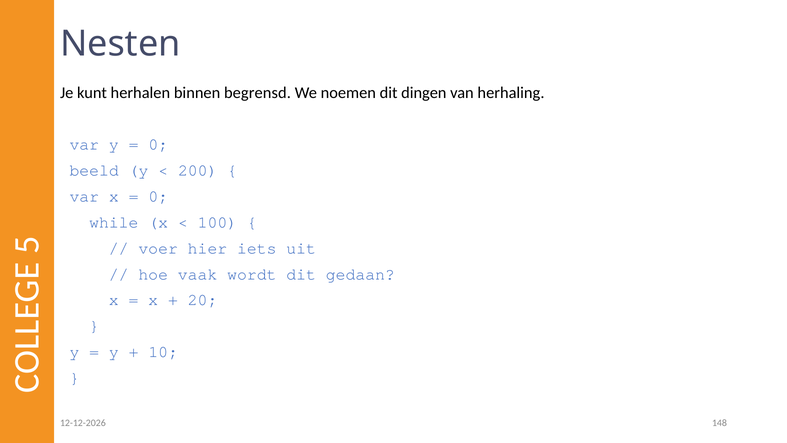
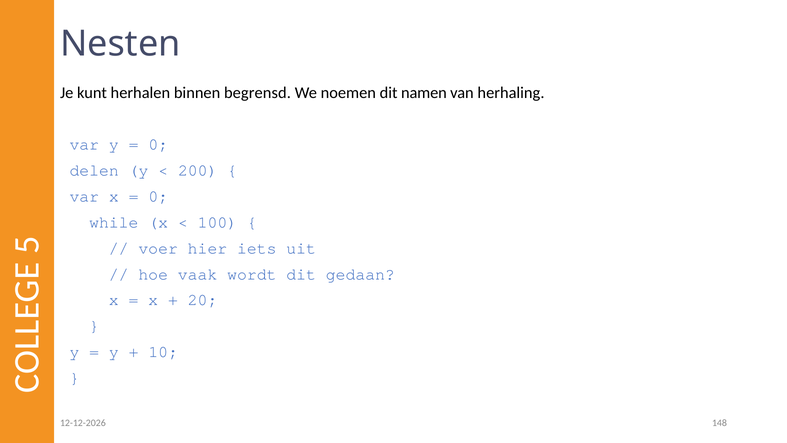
dingen: dingen -> namen (424, 93)
beeld: beeld -> delen (94, 170)
